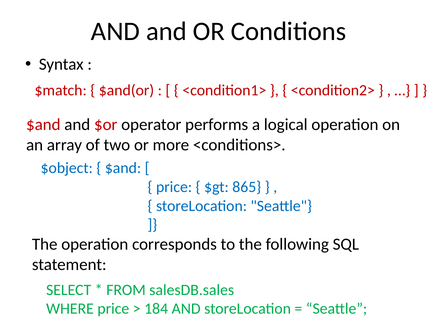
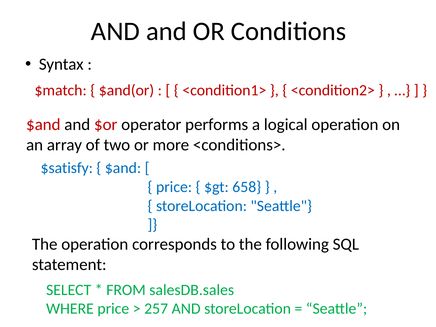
$object: $object -> $satisfy (67, 168)
865: 865 -> 658 (247, 187)
184: 184 -> 257 (156, 309)
